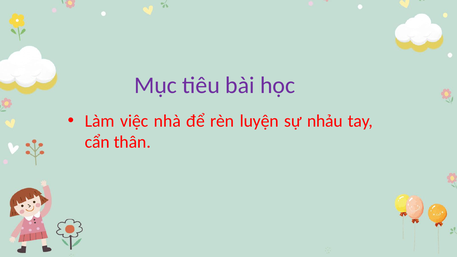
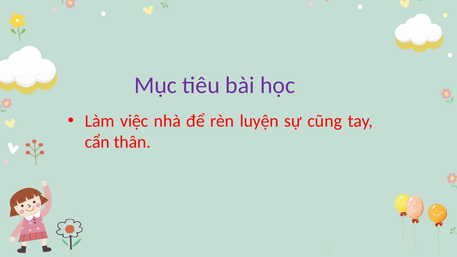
nhảu: nhảu -> cũng (325, 121)
